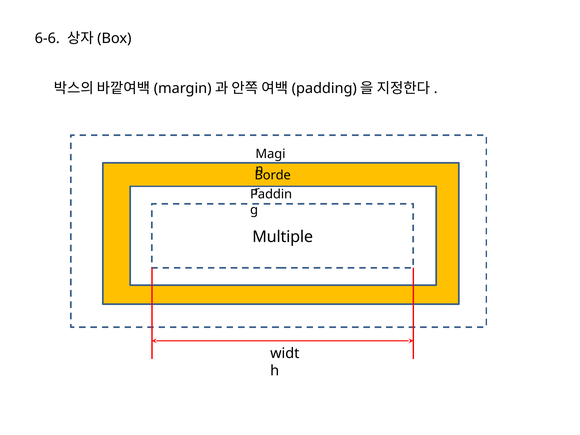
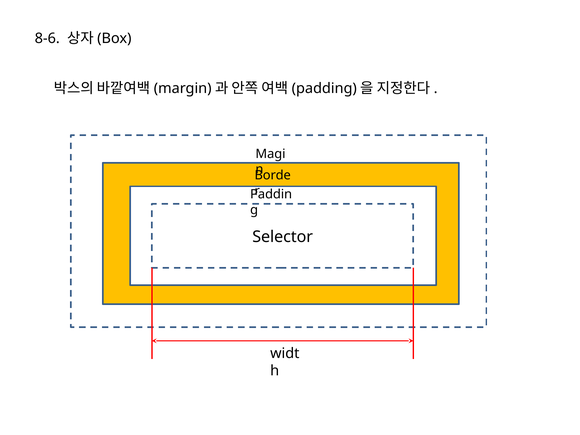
6-6: 6-6 -> 8-6 (47, 38)
Multiple: Multiple -> Selector (283, 237)
